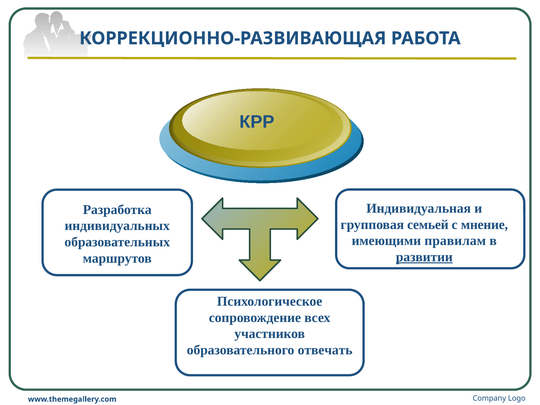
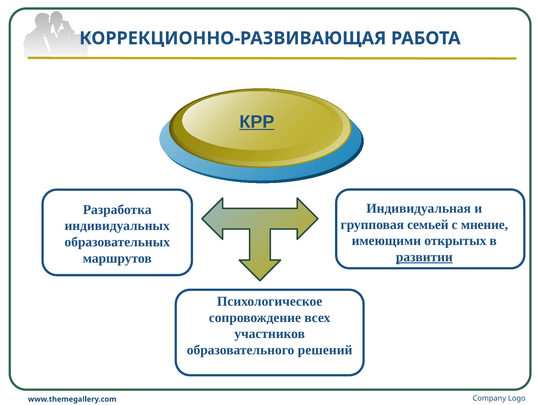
КРР underline: none -> present (257, 122)
правилам: правилам -> открытых (455, 241)
отвечать: отвечать -> решений (325, 350)
